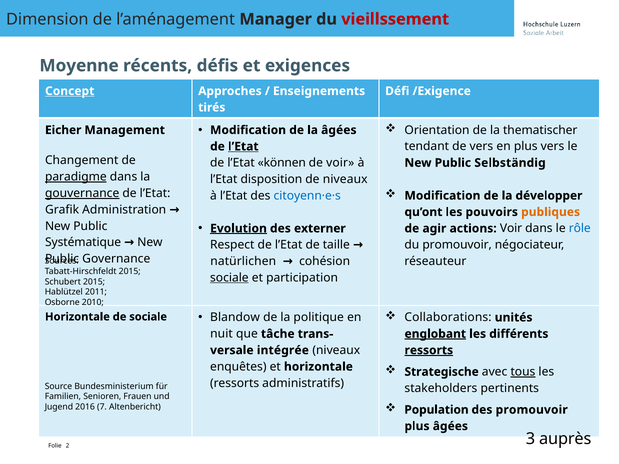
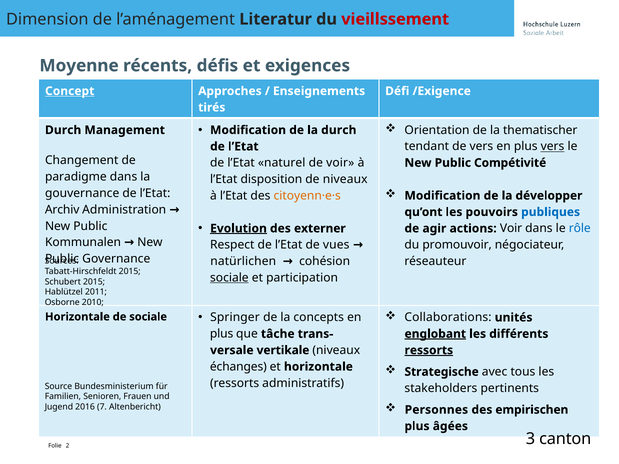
Manager: Manager -> Literatur (276, 19)
la âgées: âgées -> durch (339, 130)
Eicher: Eicher -> Durch (63, 130)
vers underline: none -> present (553, 147)
l’Etat underline: present -> none (243, 147)
können: können -> naturel (282, 163)
Selbständig: Selbständig -> Compétivité (510, 163)
paradigme underline: present -> none (76, 177)
gouvernance underline: present -> none (82, 193)
citoyenn·e·s colour: blue -> orange (307, 196)
Grafik: Grafik -> Archiv (62, 210)
publiques colour: orange -> blue (551, 212)
Systématique: Systématique -> Kommunalen (83, 243)
taille: taille -> vues (336, 245)
Blandow: Blandow -> Springer (235, 318)
politique: politique -> concepts (319, 318)
nuit: nuit -> plus (222, 334)
intégrée: intégrée -> vertikale (283, 350)
enquêtes: enquêtes -> échanges (238, 367)
tous underline: present -> none (523, 372)
Population: Population -> Personnes (436, 410)
des promouvoir: promouvoir -> empirischen (532, 410)
auprès: auprès -> canton (565, 439)
